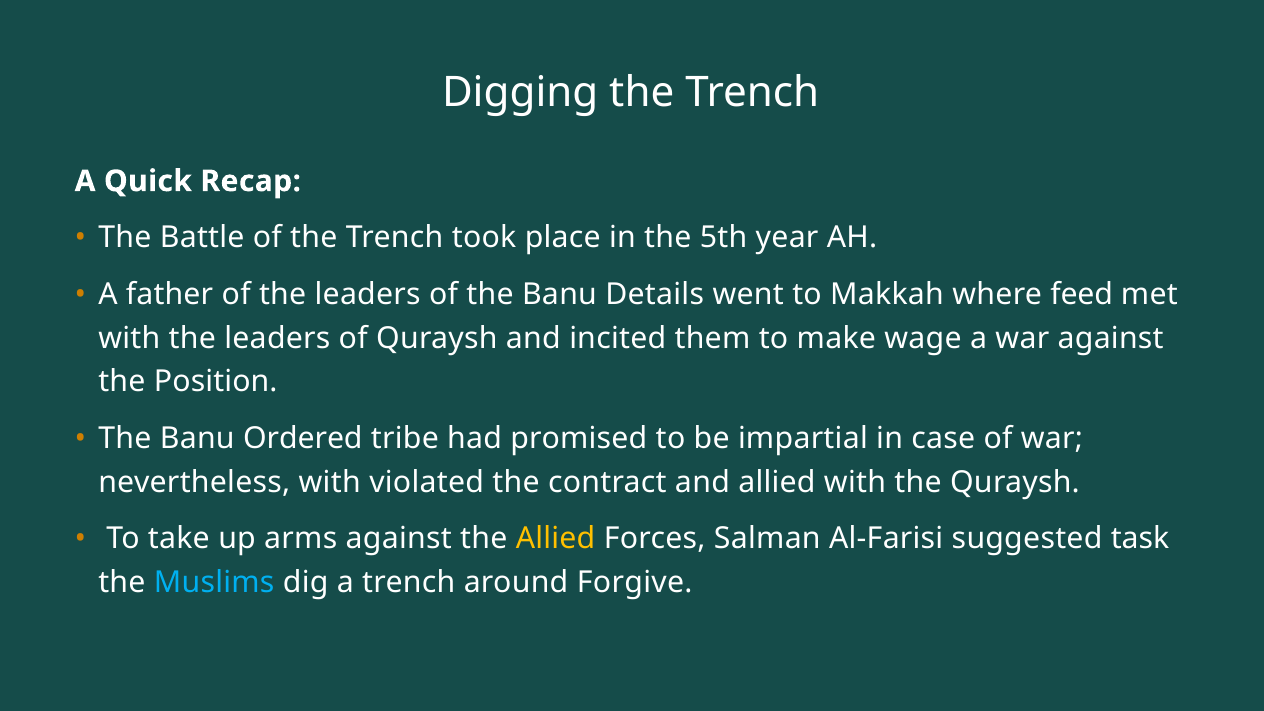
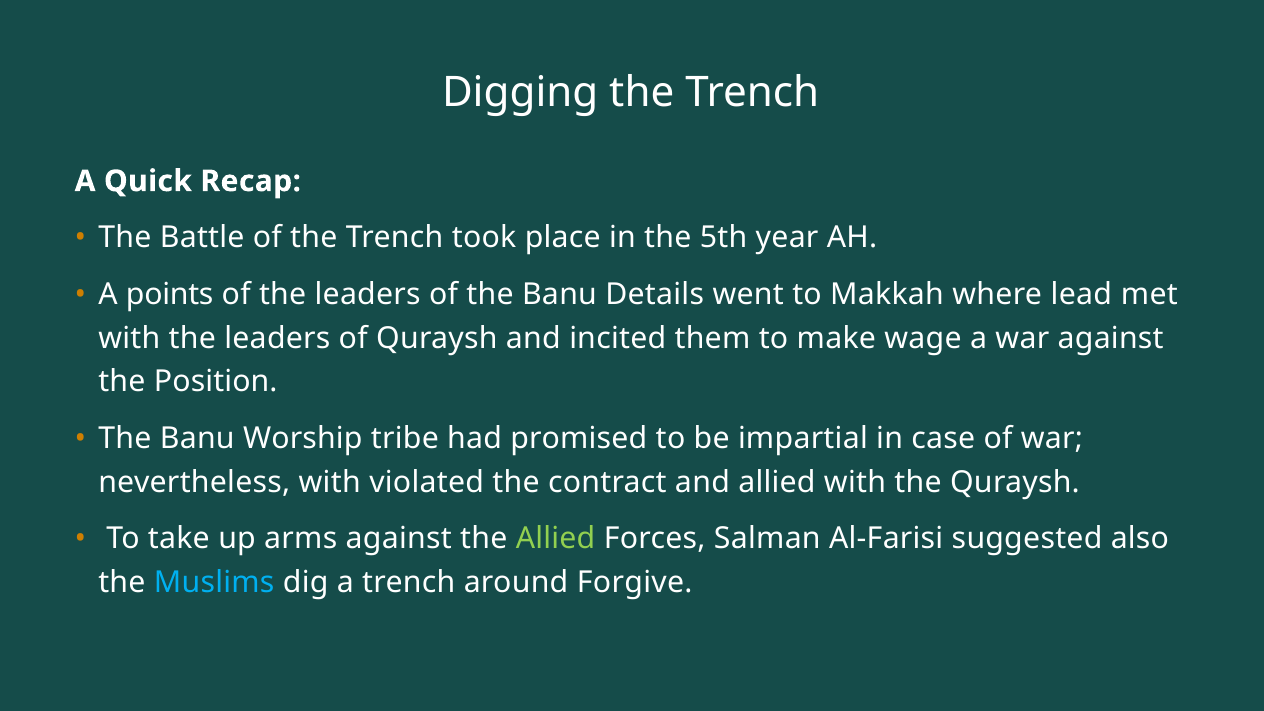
father: father -> points (170, 295)
feed: feed -> lead (1081, 295)
Ordered: Ordered -> Worship (303, 439)
Allied colour: yellow -> light green (556, 539)
task: task -> also (1140, 539)
